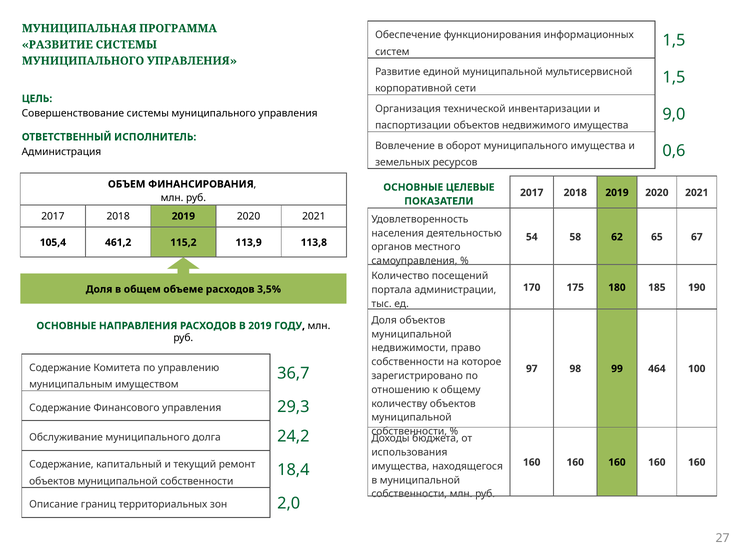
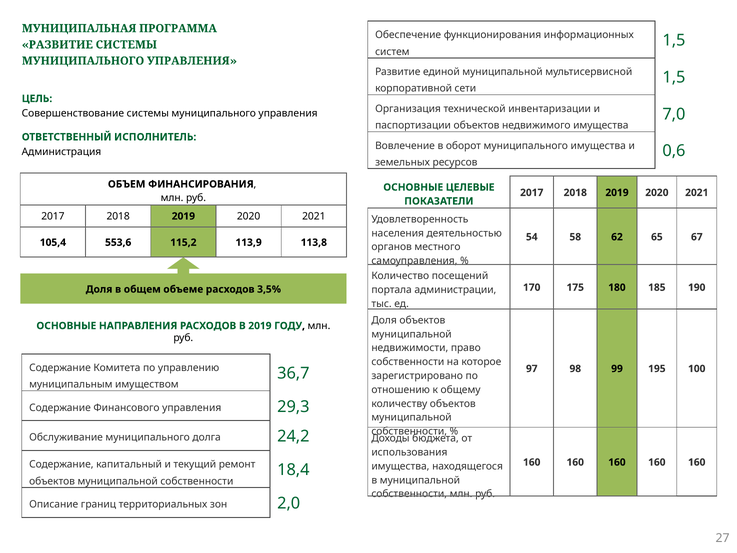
9,0: 9,0 -> 7,0 (674, 114)
461,2: 461,2 -> 553,6 (118, 242)
464: 464 -> 195 (657, 369)
